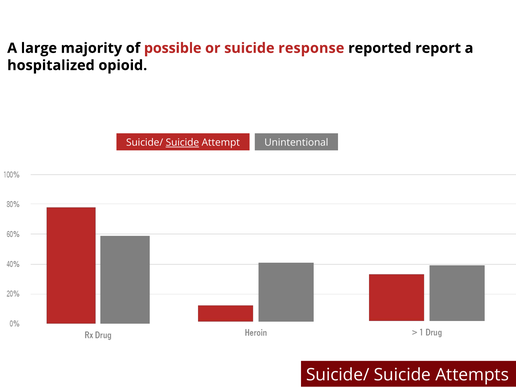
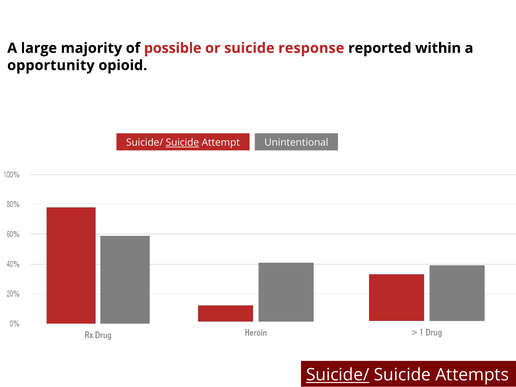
report: report -> within (438, 48)
hospitalized: hospitalized -> opportunity (51, 65)
Suicide/ underline: none -> present (338, 375)
